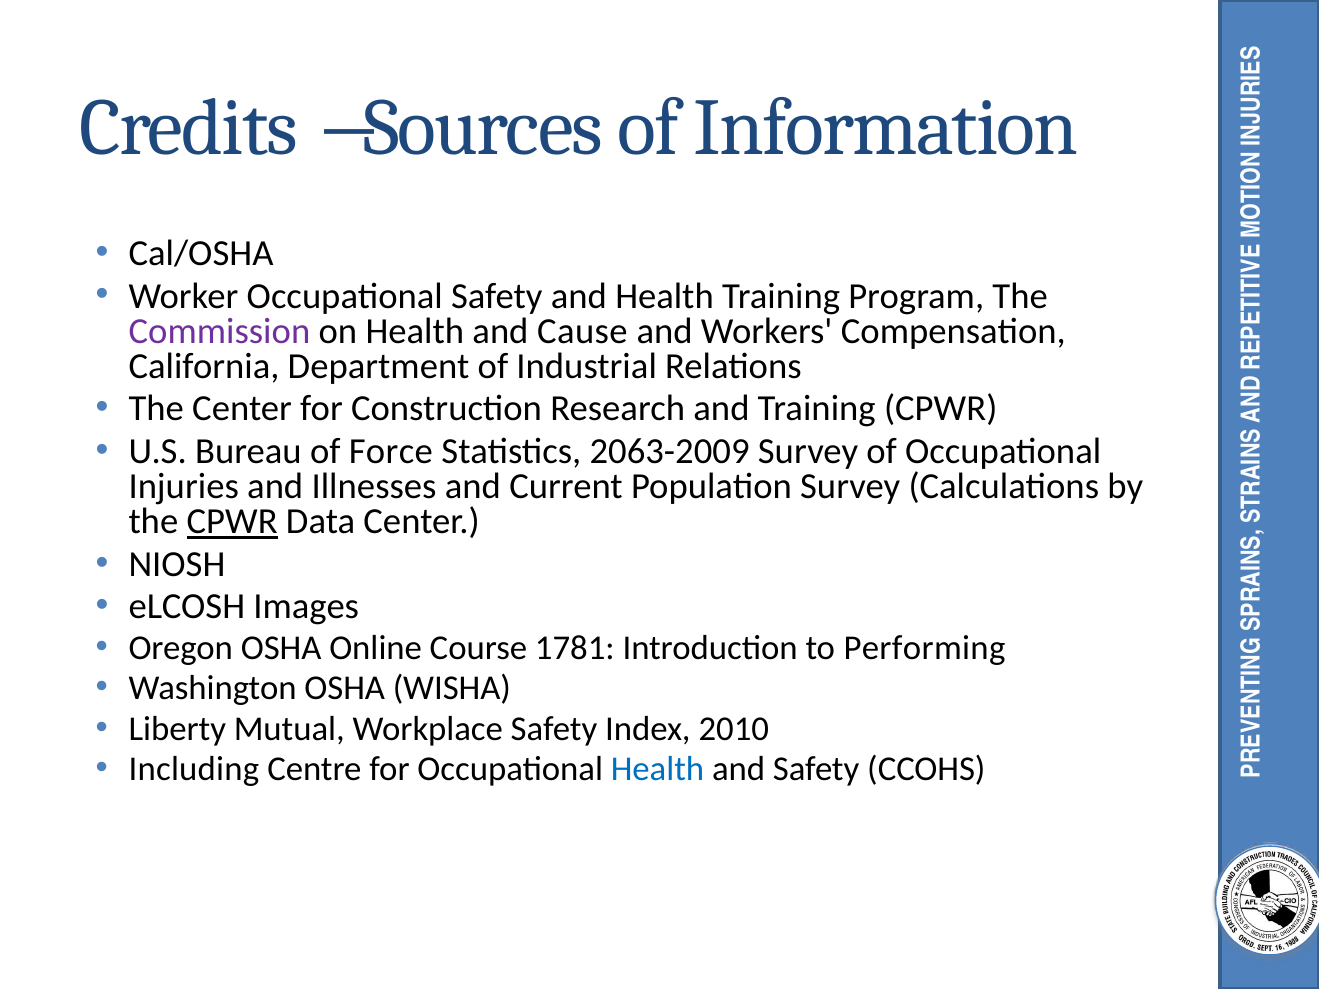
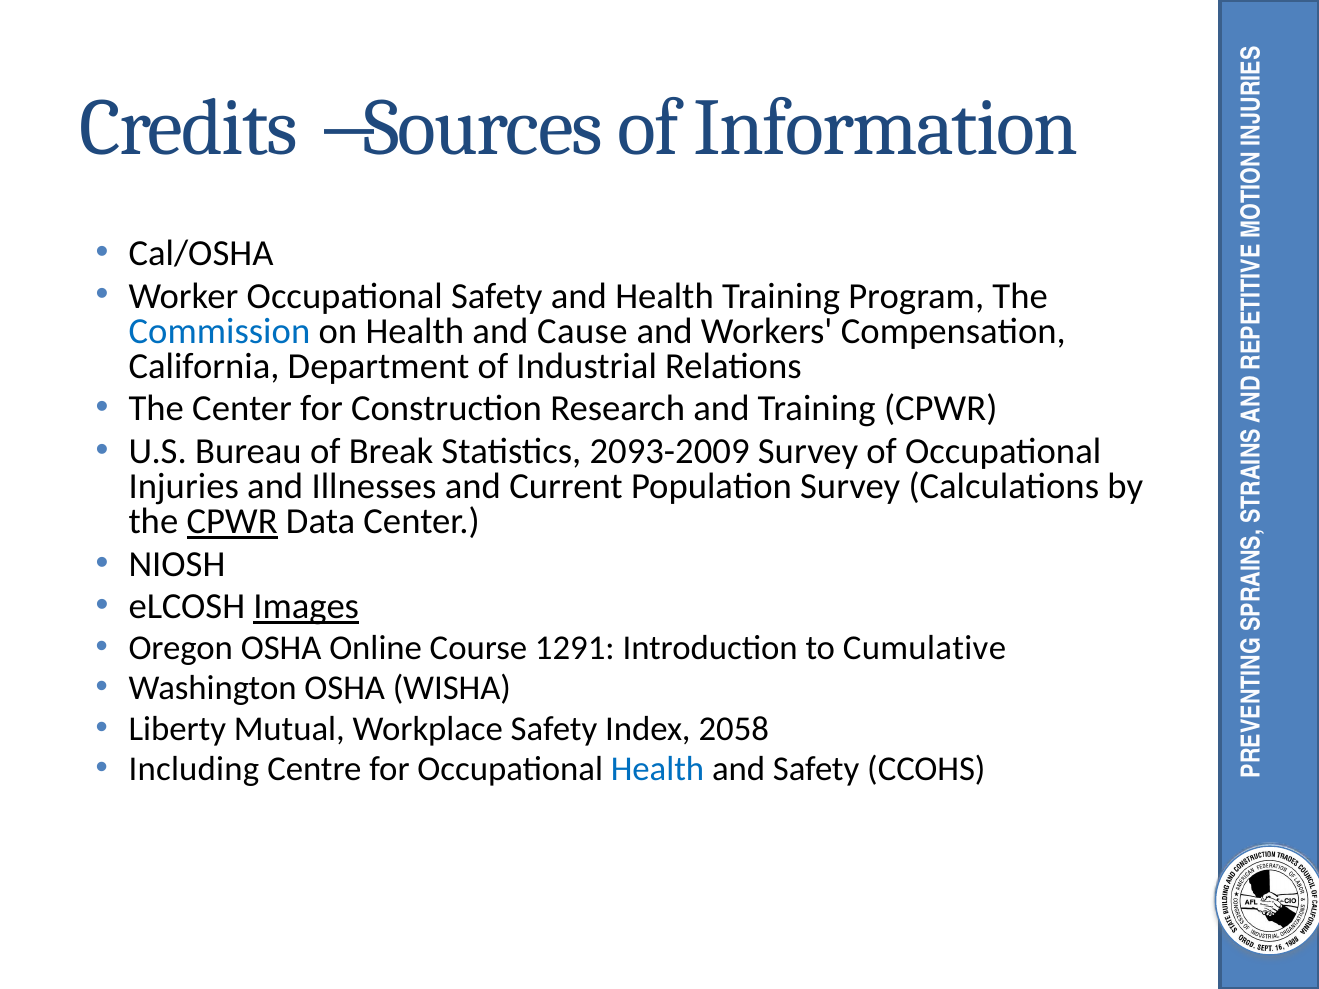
Commission colour: purple -> blue (219, 331)
Force: Force -> Break (391, 451)
2063-2009: 2063-2009 -> 2093-2009 (670, 451)
Images underline: none -> present (306, 607)
1781: 1781 -> 1291 (575, 648)
Performing: Performing -> Cumulative (924, 648)
2010: 2010 -> 2058 (734, 729)
